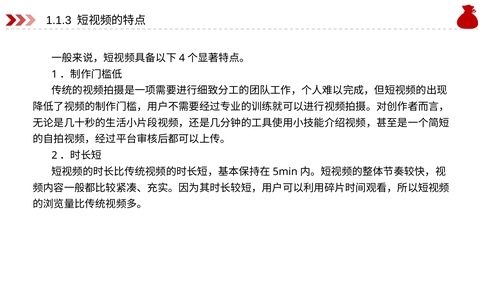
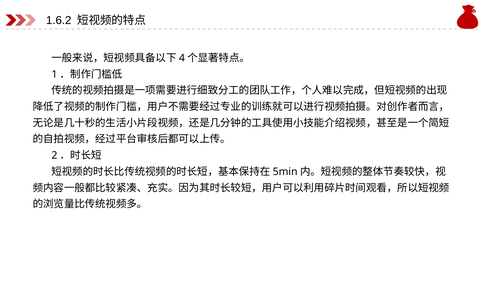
1.1.3: 1.1.3 -> 1.6.2 (59, 20)
